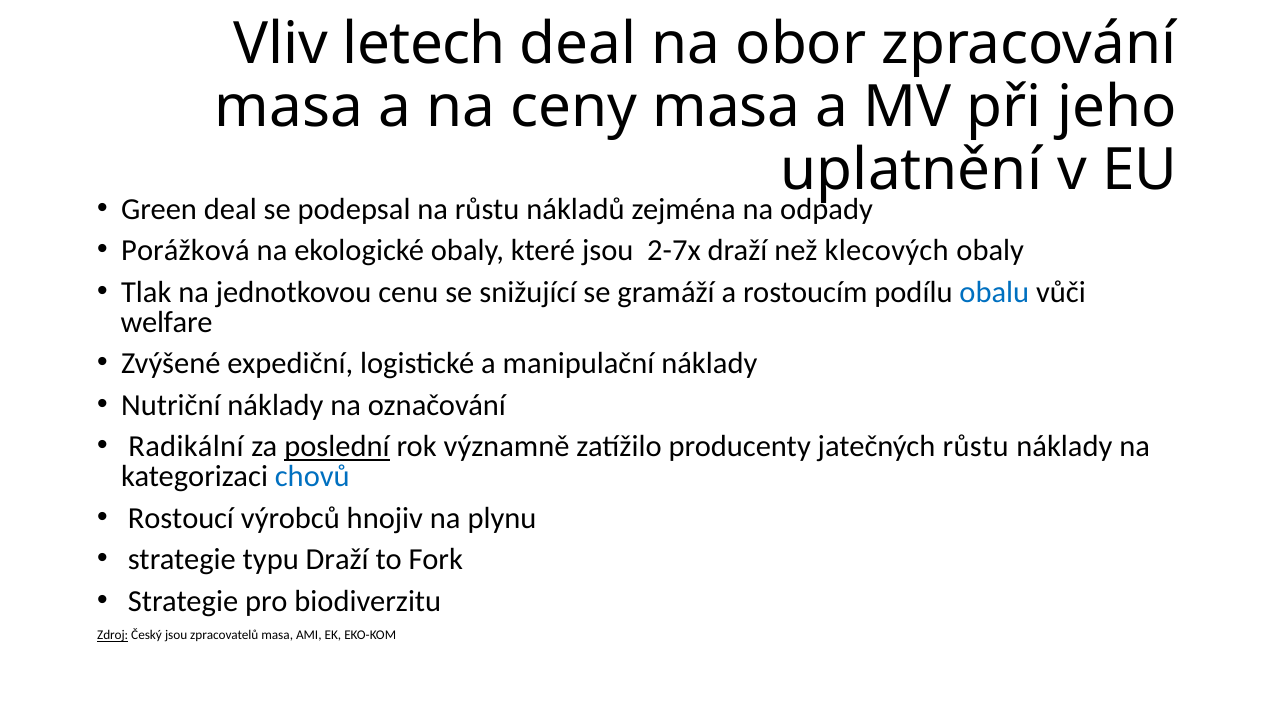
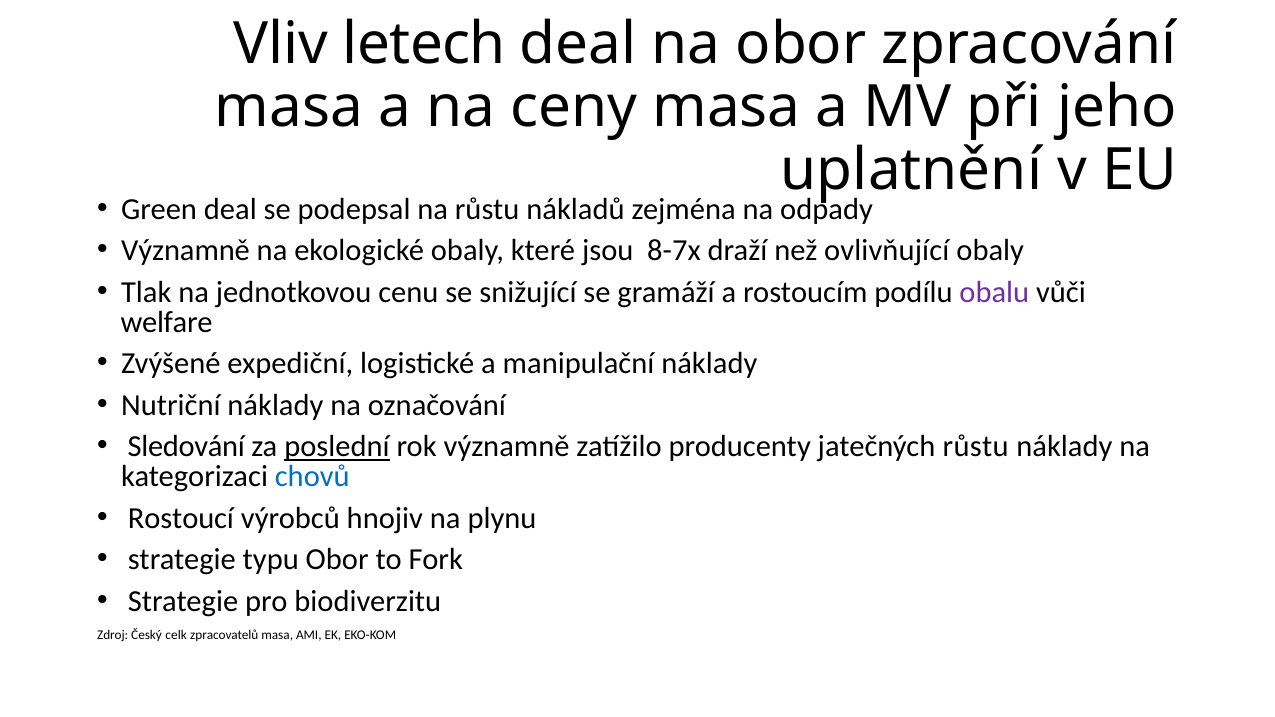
Porážková: Porážková -> Významně (186, 251)
2-7x: 2-7x -> 8-7x (674, 251)
klecových: klecových -> ovlivňující (887, 251)
obalu colour: blue -> purple (994, 293)
Radikální: Radikální -> Sledování (186, 447)
typu Draží: Draží -> Obor (337, 560)
Zdroj underline: present -> none (113, 635)
Český jsou: jsou -> celk (176, 635)
